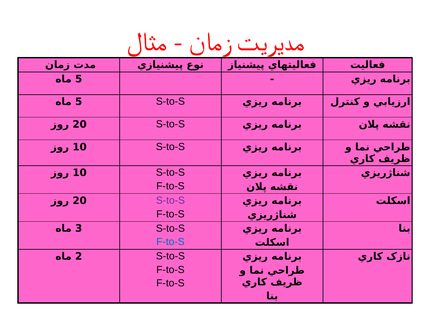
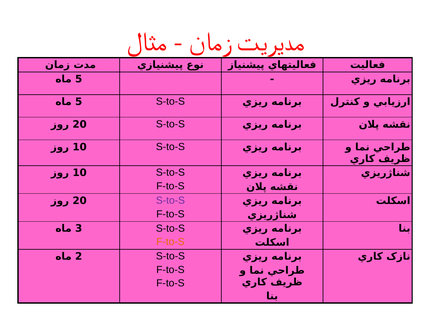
F-to-S colour: blue -> orange (170, 242)
